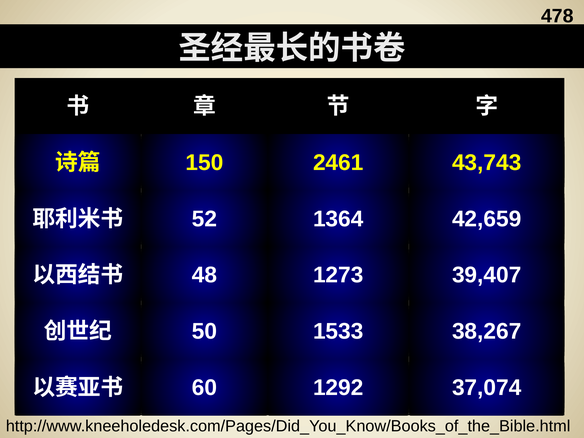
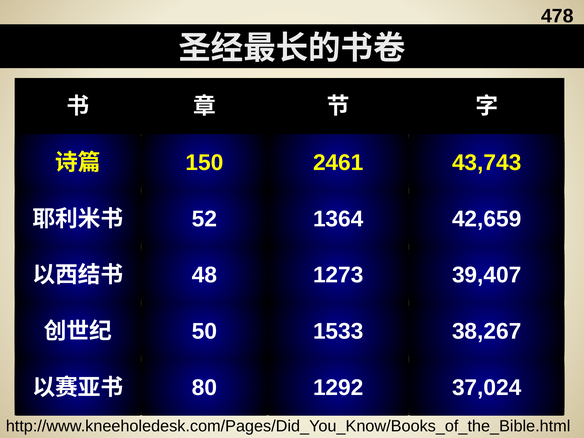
60: 60 -> 80 (204, 388)
37,074: 37,074 -> 37,024 (487, 388)
